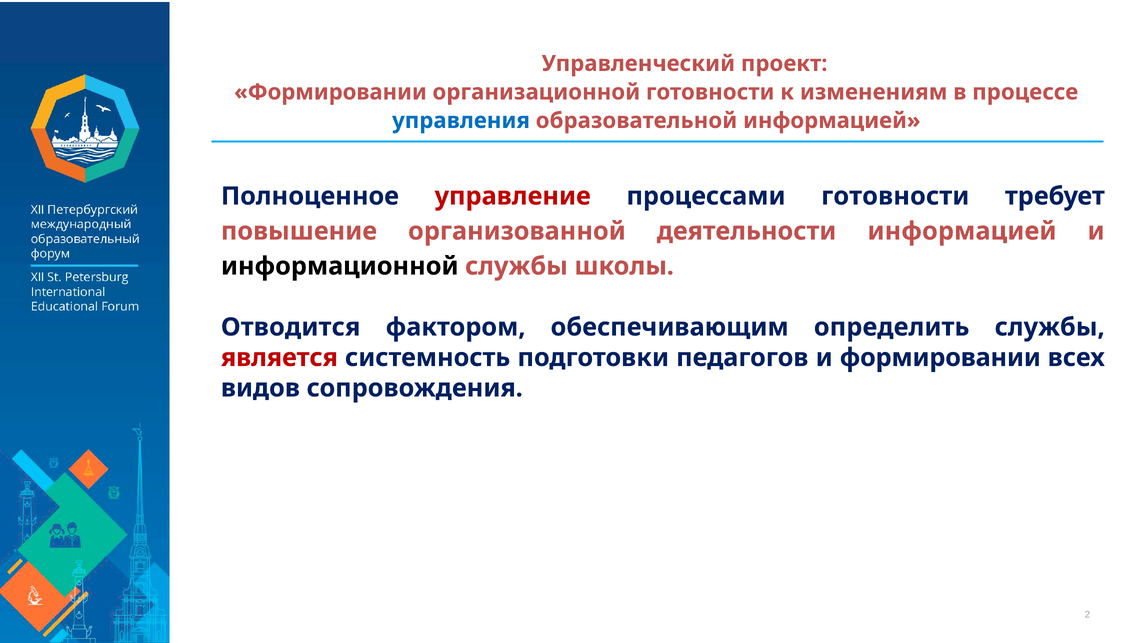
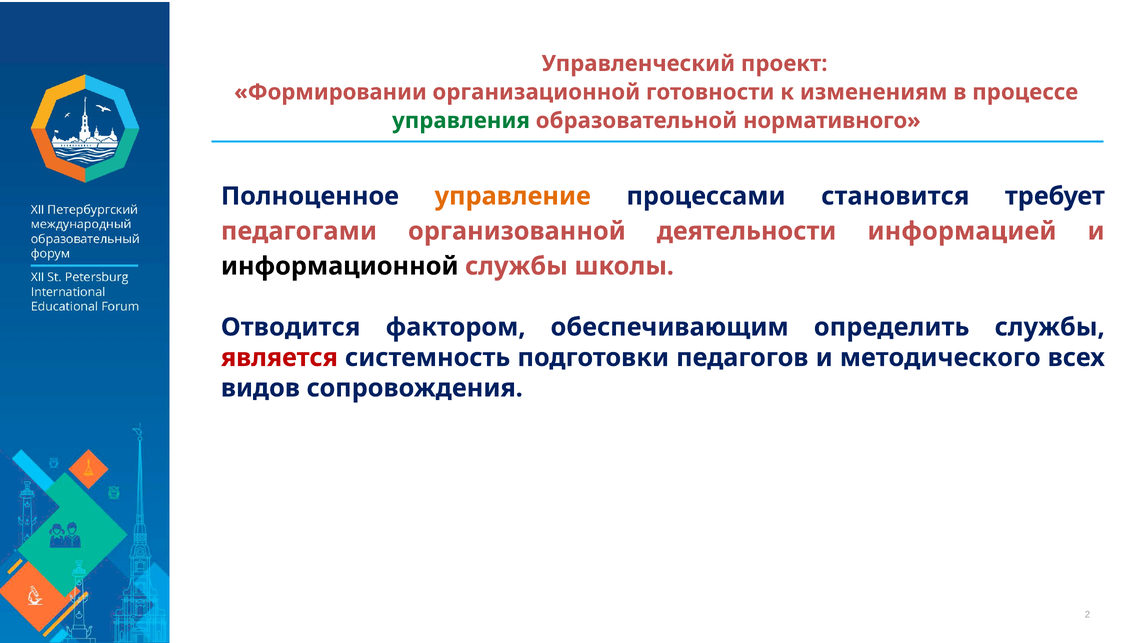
управления colour: blue -> green (461, 121)
образовательной информацией: информацией -> нормативного (832, 121)
управление colour: red -> orange (513, 196)
процессами готовности: готовности -> становится (895, 196)
повышение: повышение -> педагогами (299, 231)
и формировании: формировании -> методического (940, 358)
